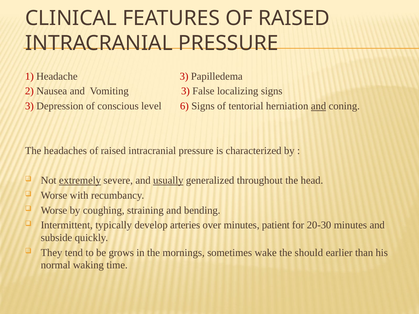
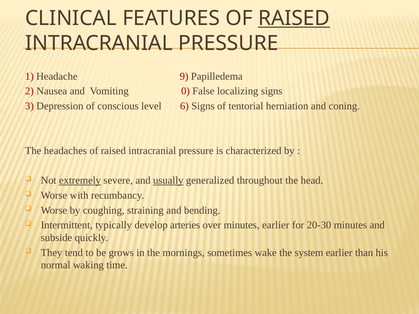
RAISED underline: none -> present (294, 18)
Headache 3: 3 -> 9 (184, 76)
Vomiting 3: 3 -> 0 (185, 91)
and underline: present -> none (319, 106)
minutes patient: patient -> earlier (276, 225)
should: should -> system (309, 253)
